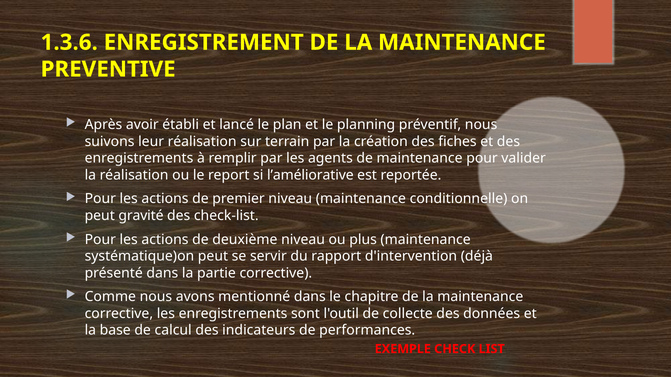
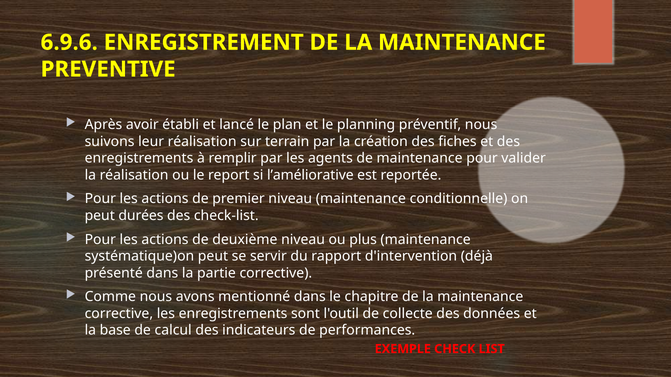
1.3.6: 1.3.6 -> 6.9.6 (69, 42)
gravité: gravité -> durées (141, 216)
